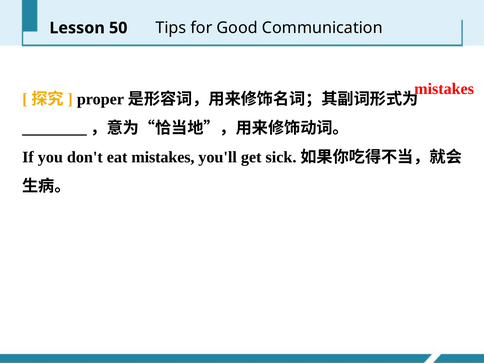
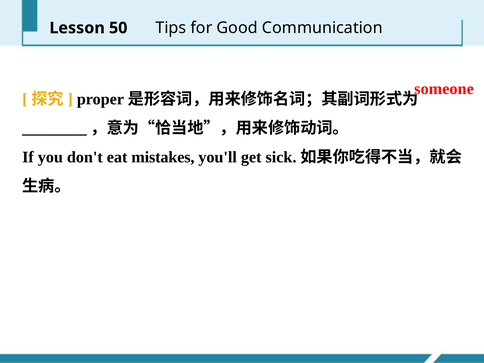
mistakes: mistakes -> someone (444, 89)
